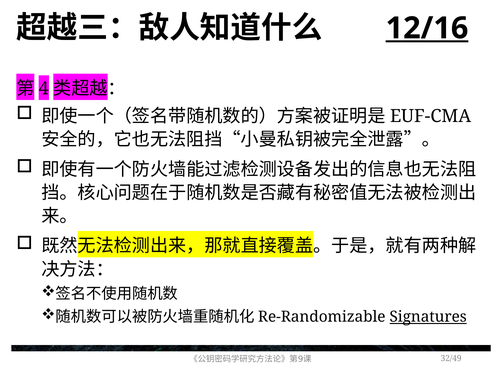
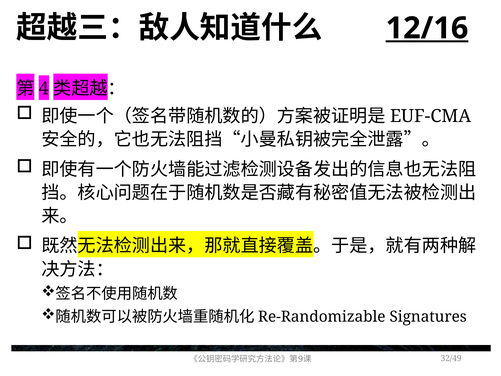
Signatures underline: present -> none (428, 317)
